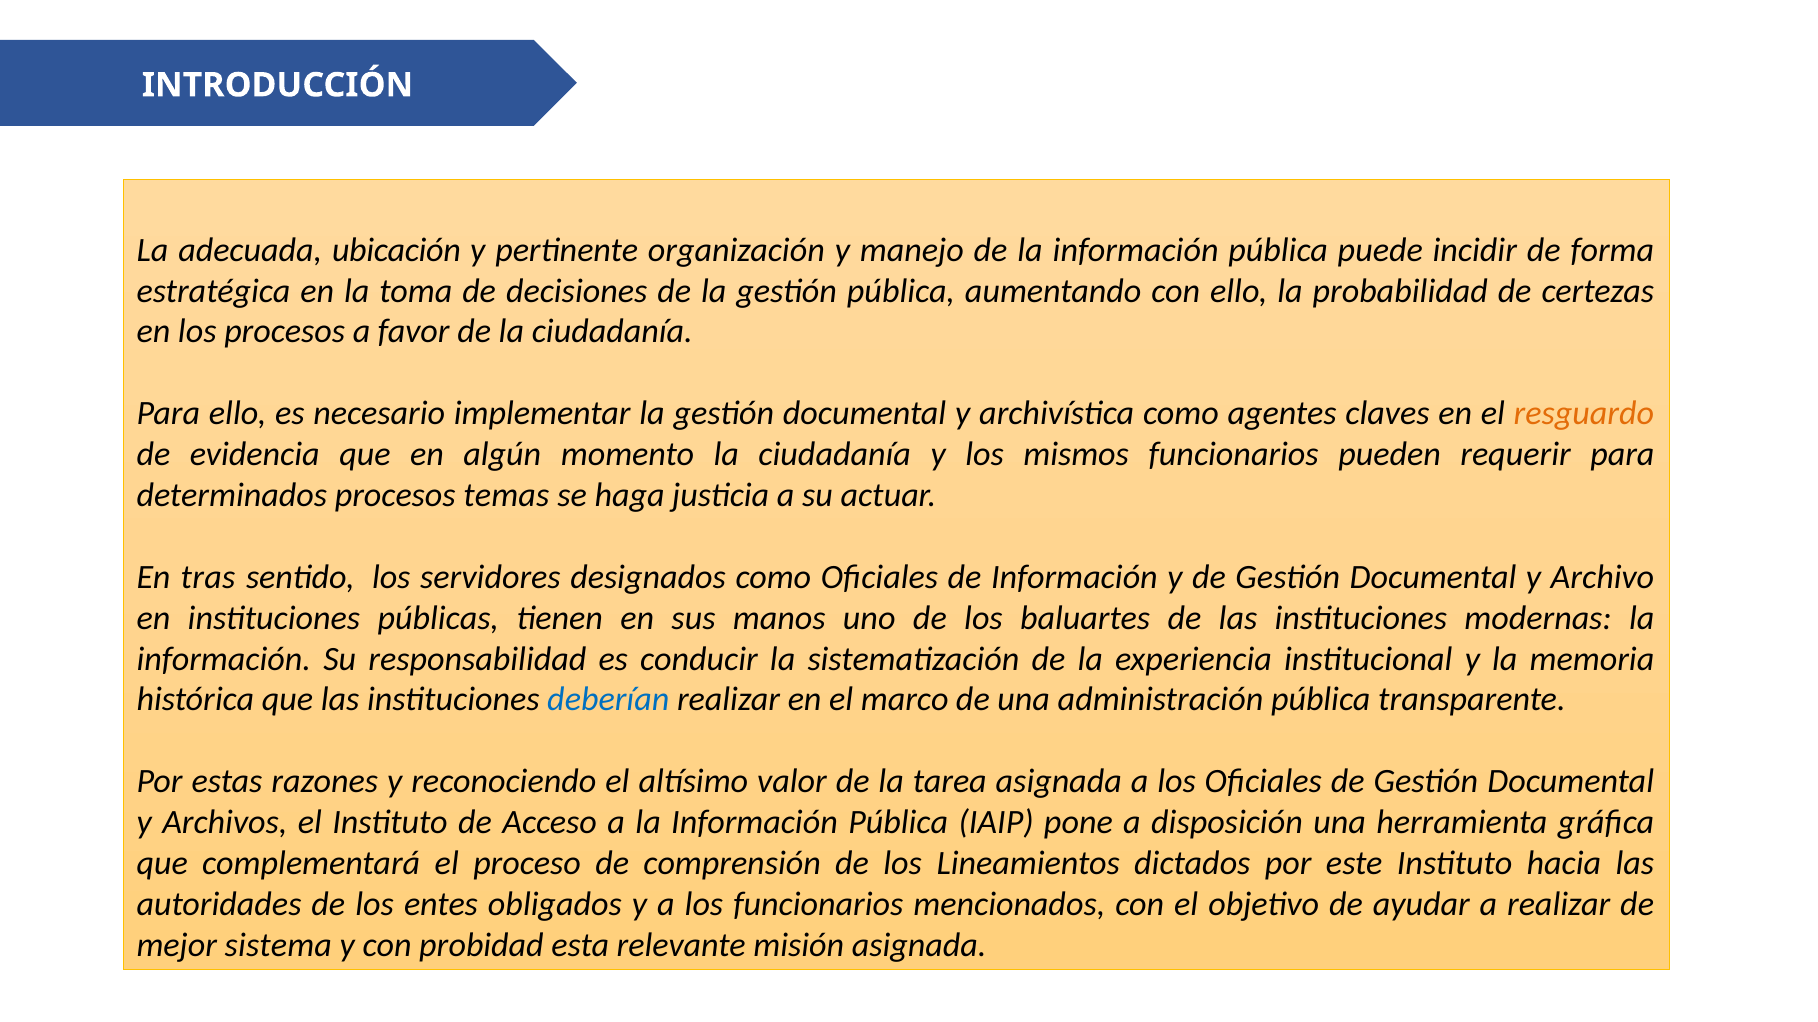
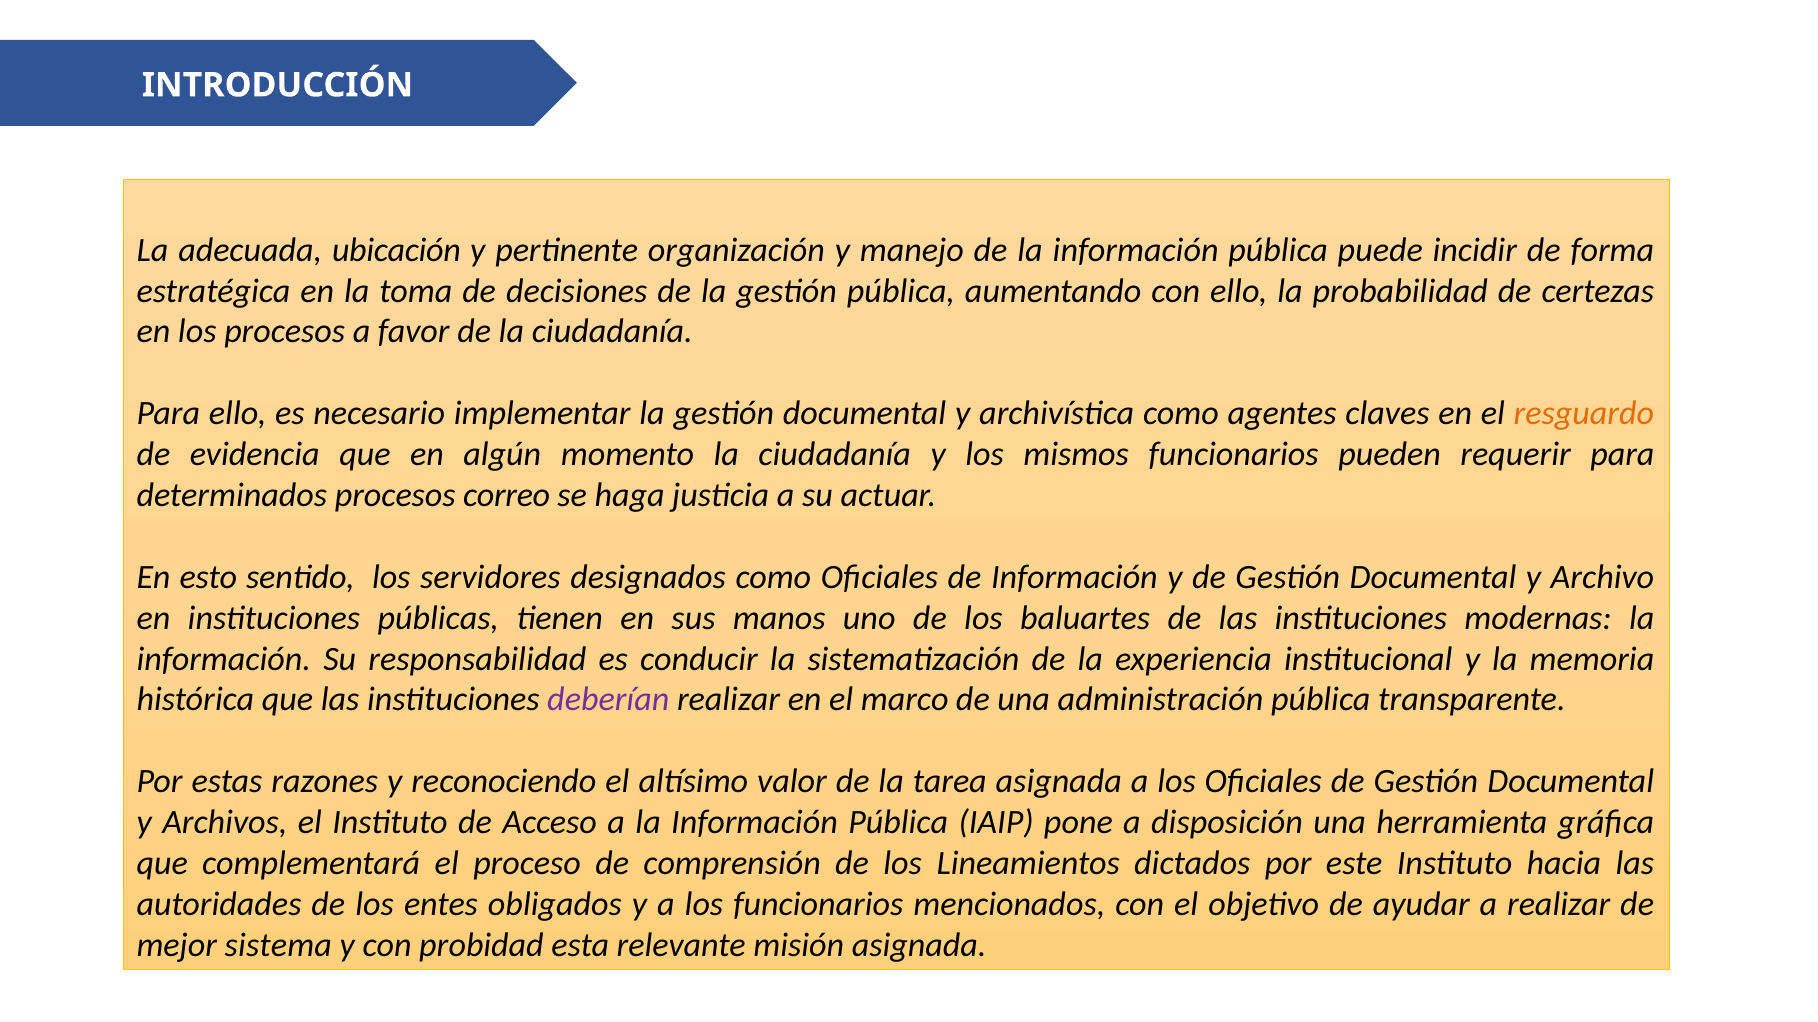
temas: temas -> correo (507, 496)
tras: tras -> esto (208, 577)
deberían colour: blue -> purple (608, 700)
